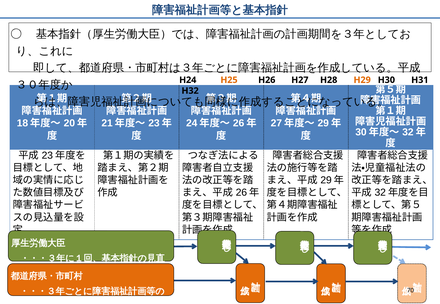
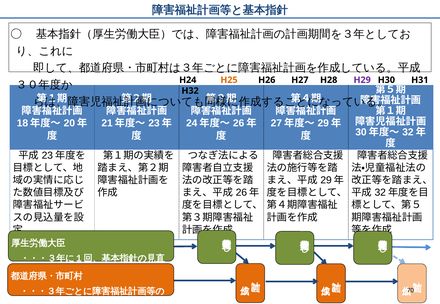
H29 colour: orange -> purple (362, 80)
